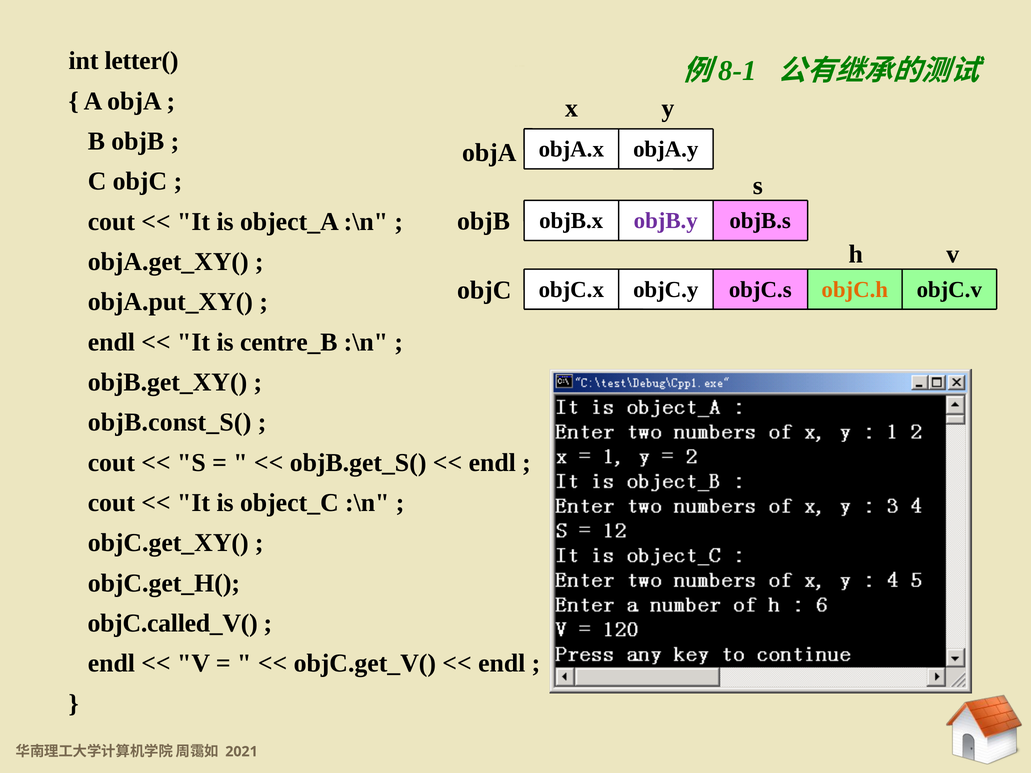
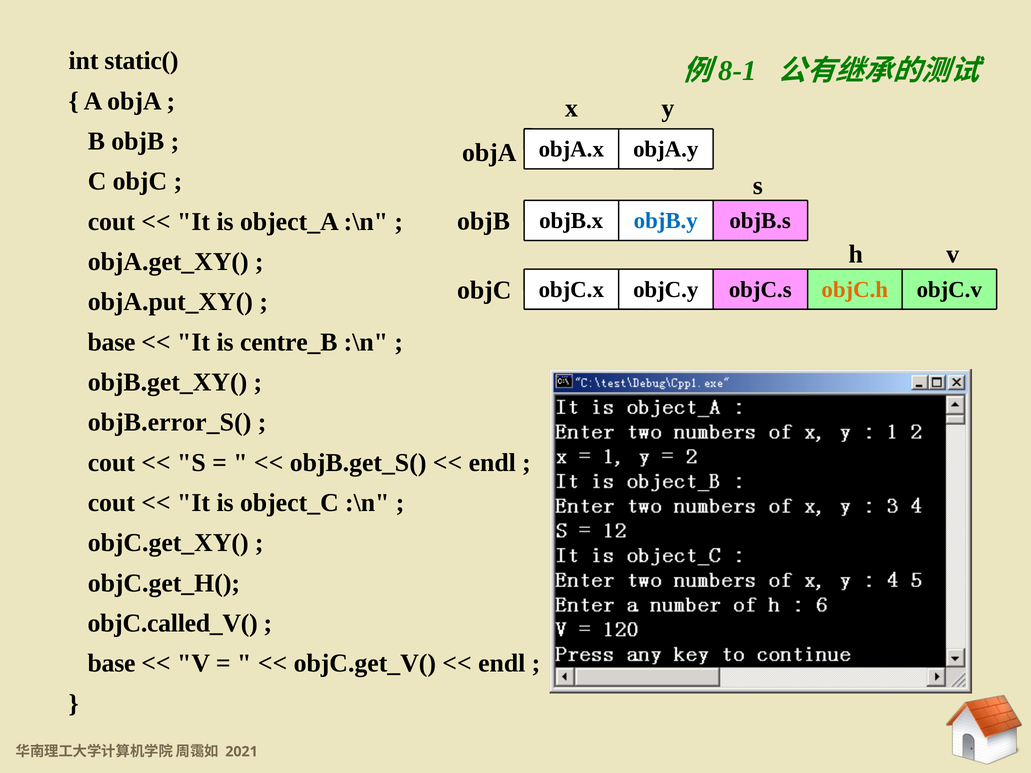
letter(: letter( -> static( (141, 61)
objB.y colour: purple -> blue (666, 221)
endl: endl -> base (111, 342)
objB.const_S(: objB.const_S( -> objB.error_S( (170, 423)
endl: endl -> base (111, 664)
